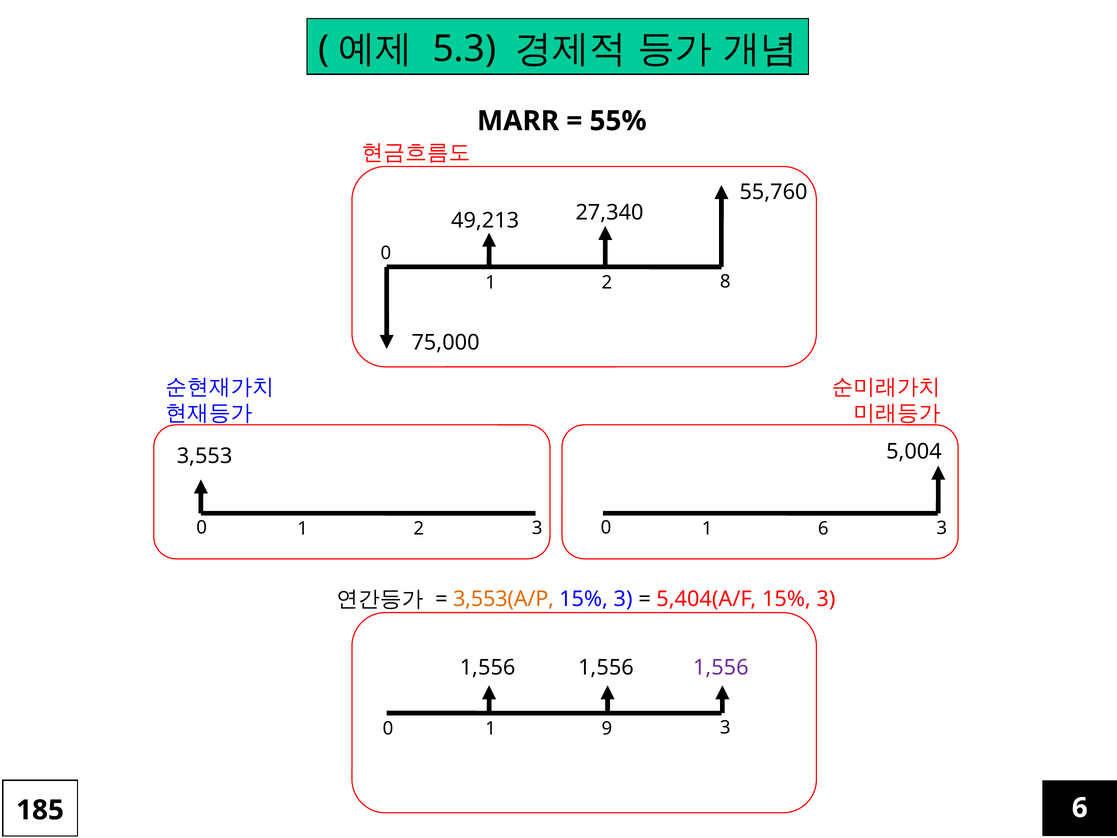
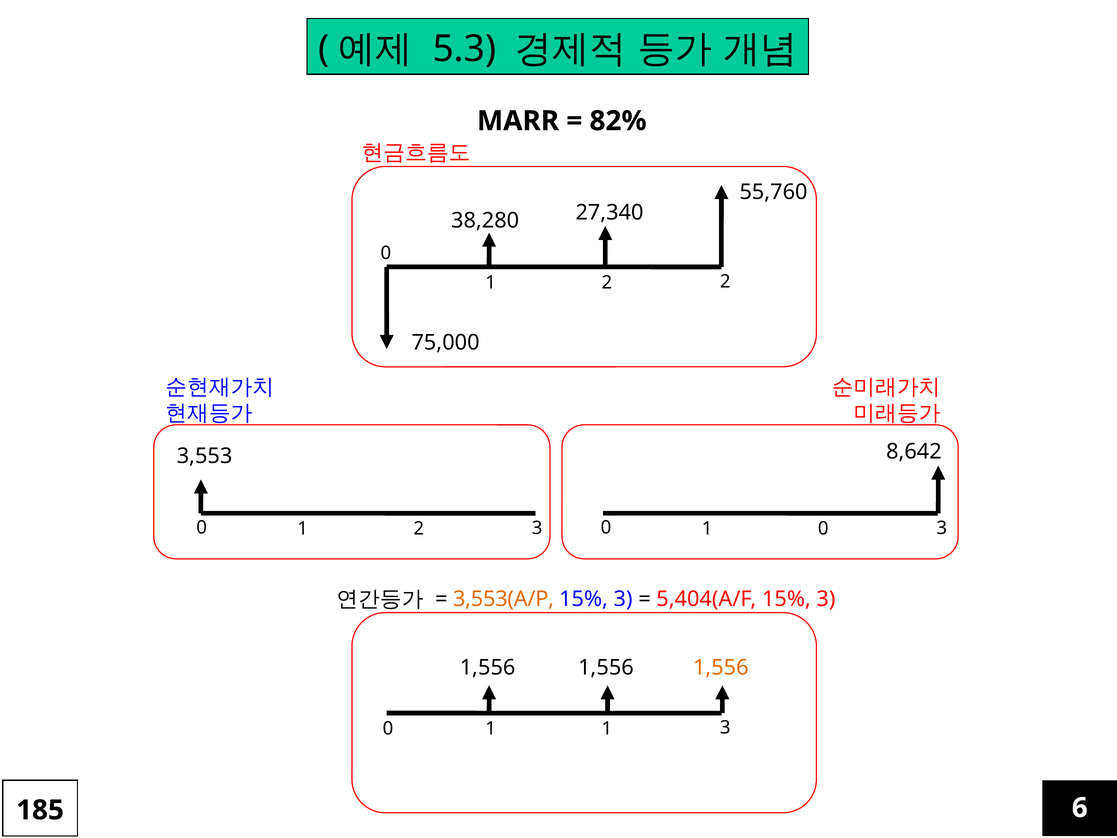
55%: 55% -> 82% (618, 121)
49,213: 49,213 -> 38,280 (485, 221)
2 8: 8 -> 2 (725, 281)
5,004: 5,004 -> 8,642 (914, 452)
1 6: 6 -> 0 (823, 529)
1,556 colour: purple -> orange (721, 668)
1 9: 9 -> 1 (607, 728)
